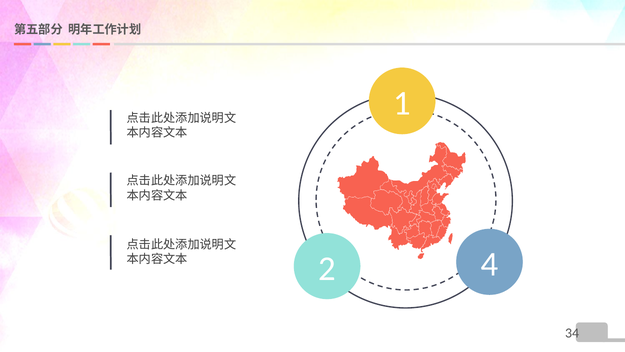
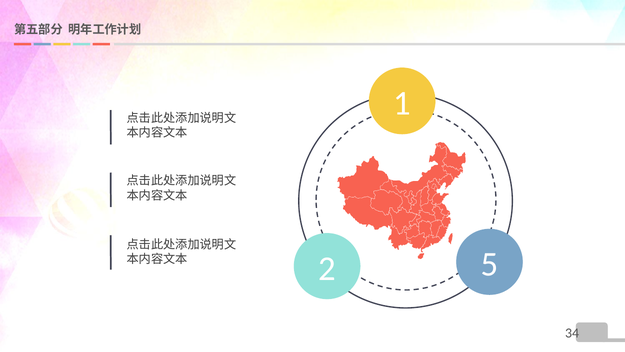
4: 4 -> 5 (489, 264)
